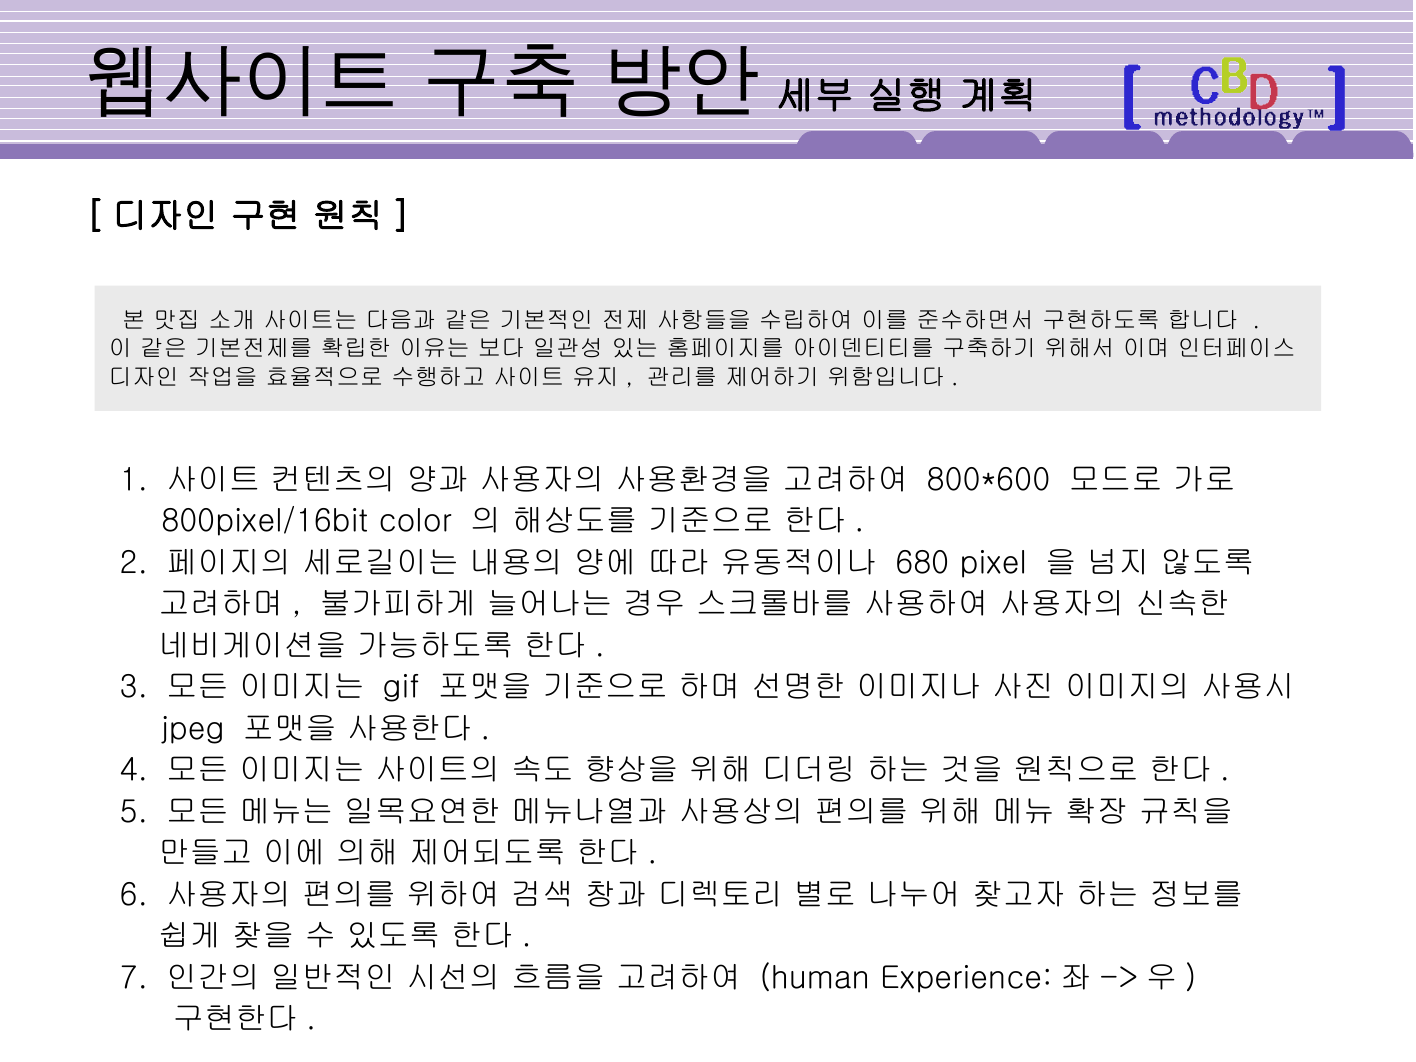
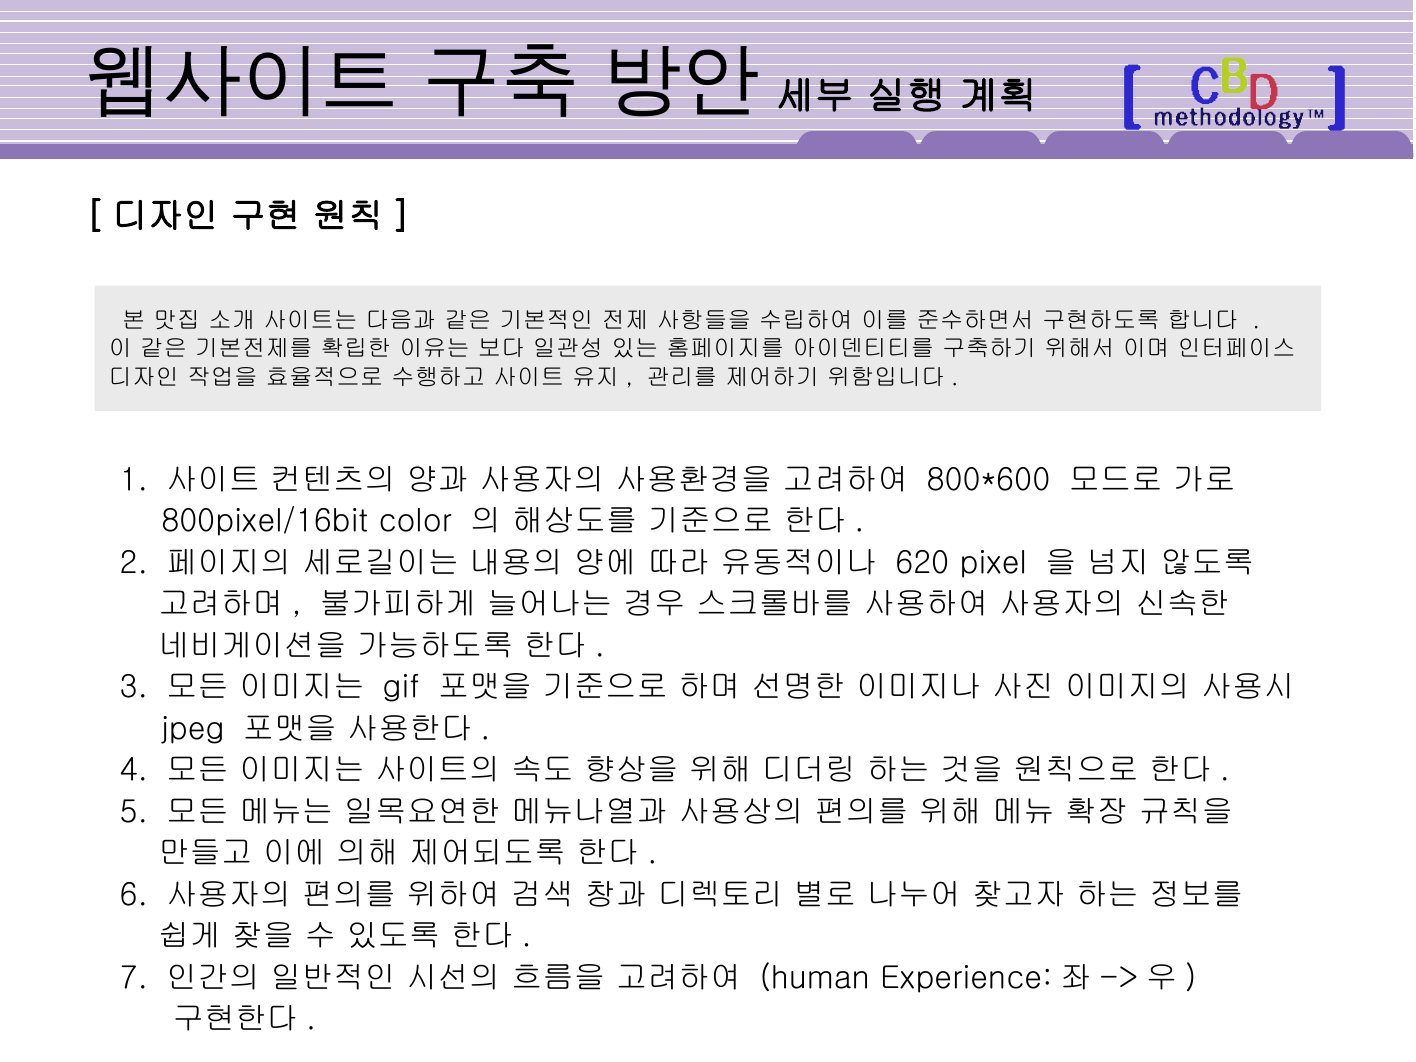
680: 680 -> 620 (922, 563)
